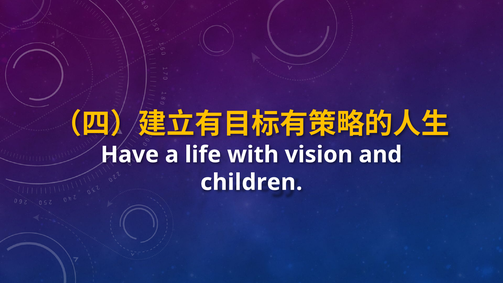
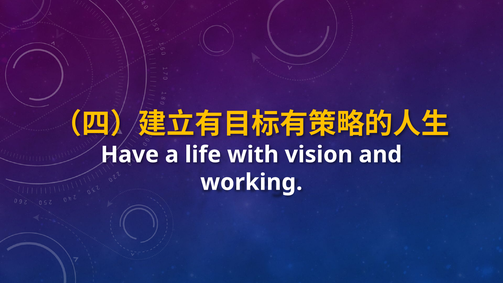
children: children -> working (251, 182)
